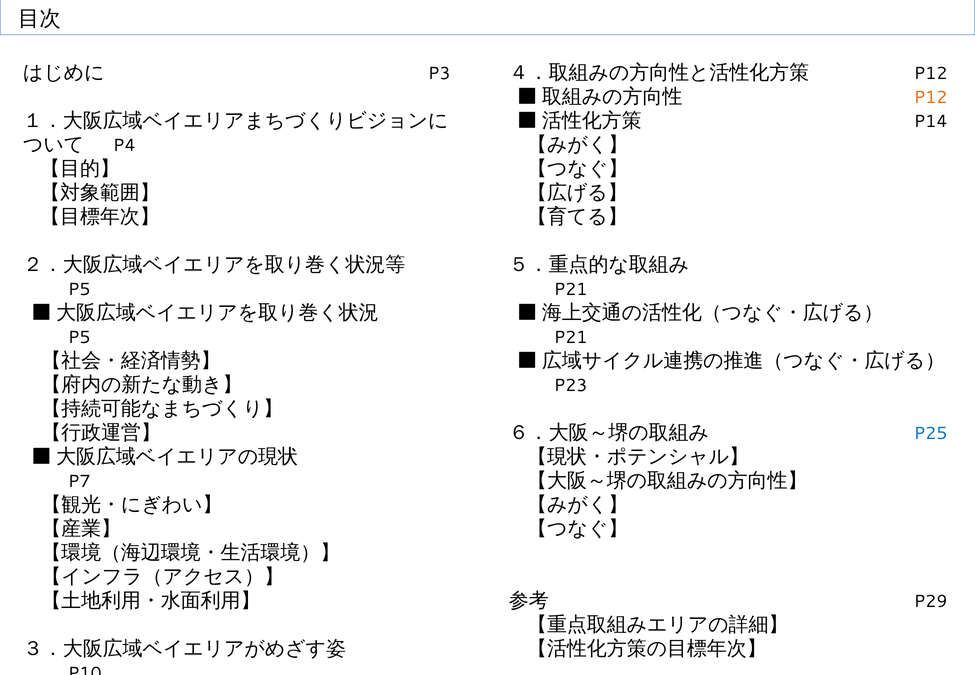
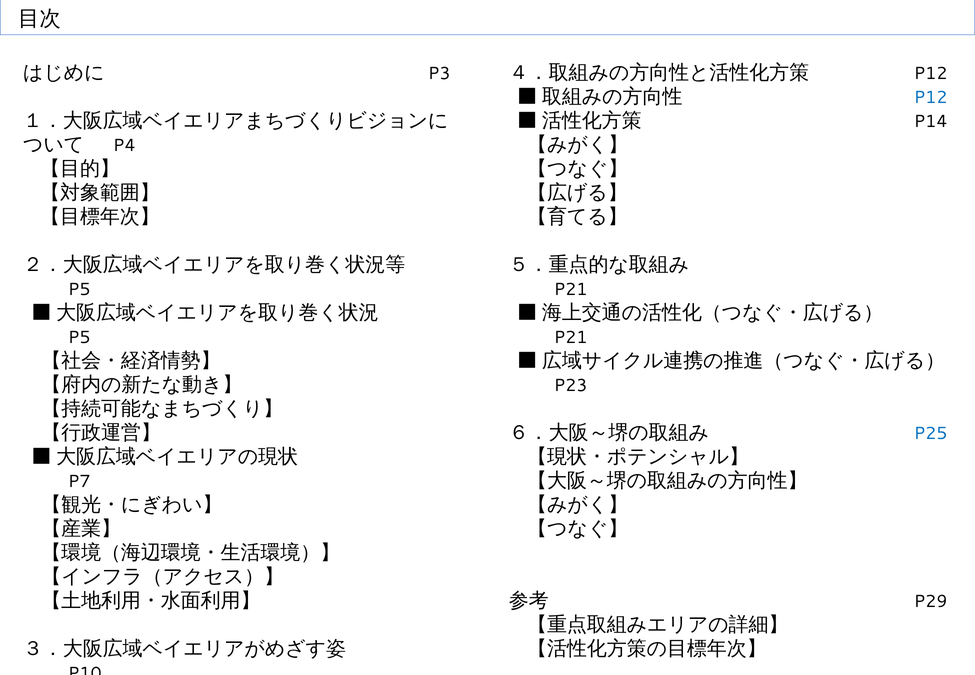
P12 colour: orange -> blue (931, 98)
